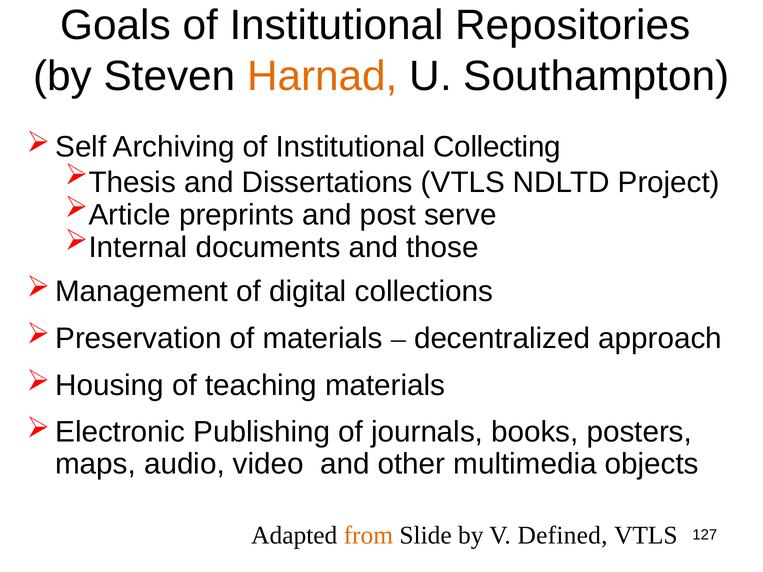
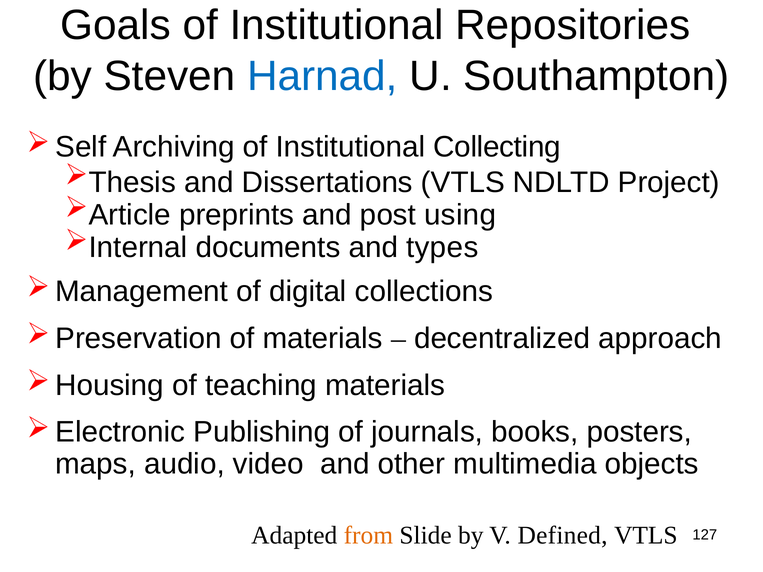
Harnad colour: orange -> blue (322, 76)
serve: serve -> using (460, 215)
those: those -> types (442, 248)
